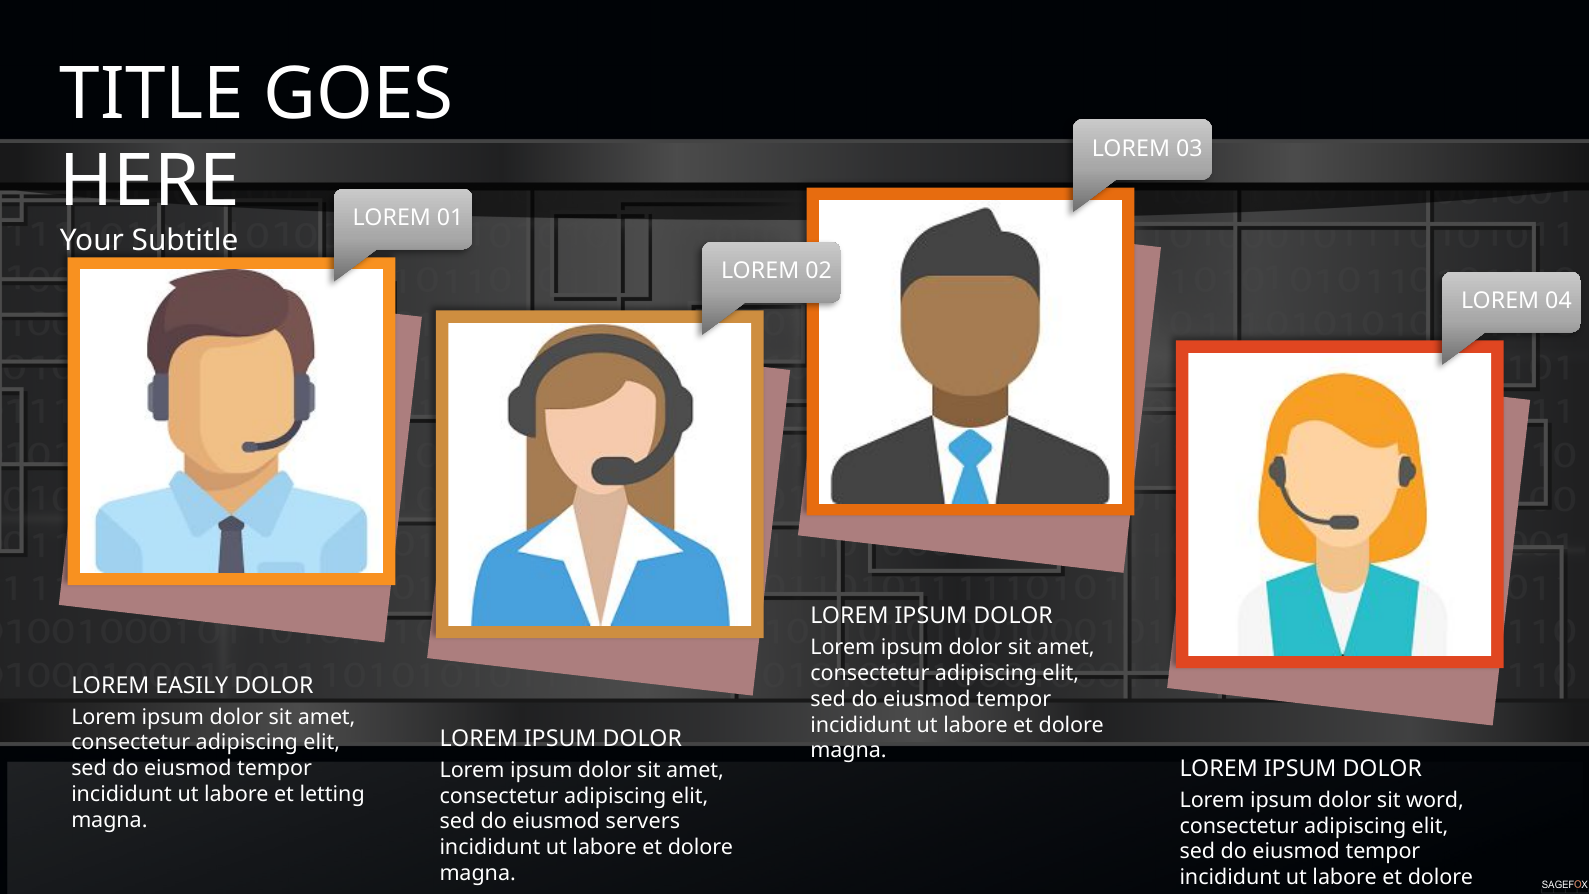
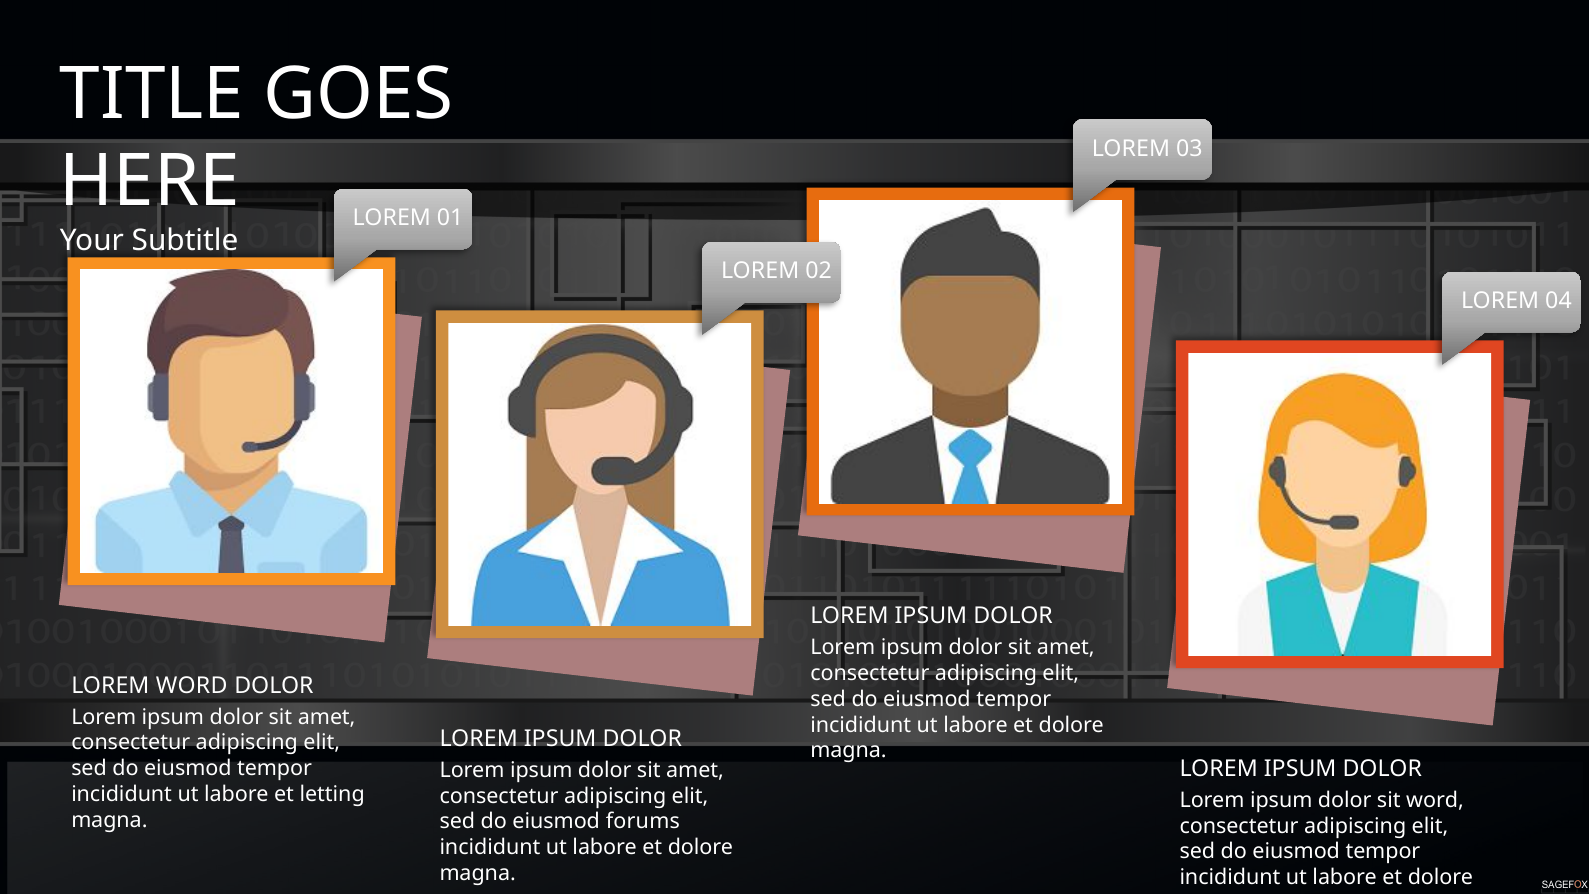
LOREM EASILY: EASILY -> WORD (192, 686)
servers: servers -> forums (643, 822)
